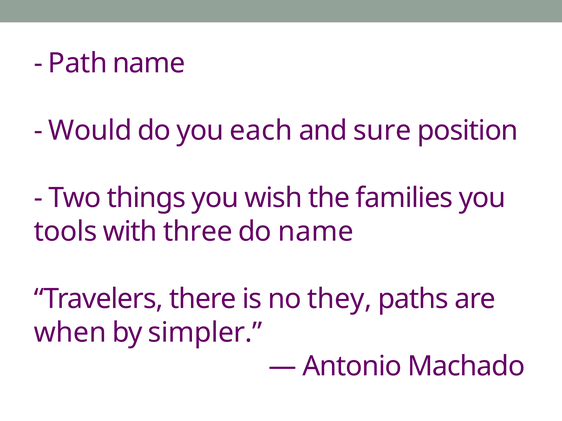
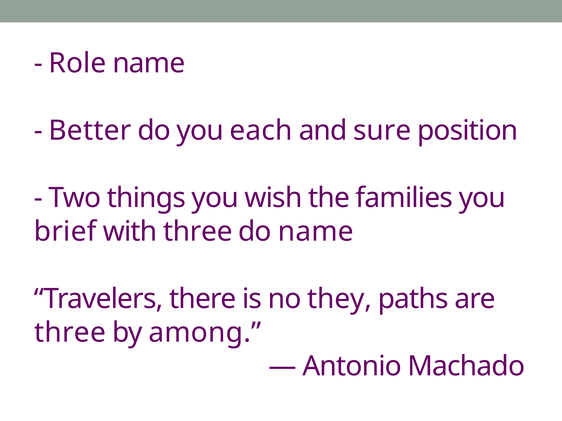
Path: Path -> Role (77, 63)
Would: Would -> Better (90, 131)
tools: tools -> brief (65, 232)
when: when -> three (70, 333)
simpler: simpler -> among (205, 333)
